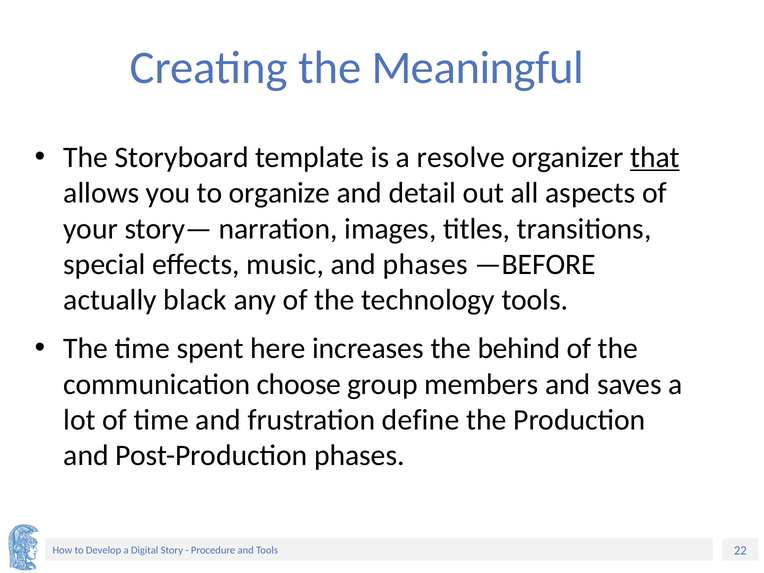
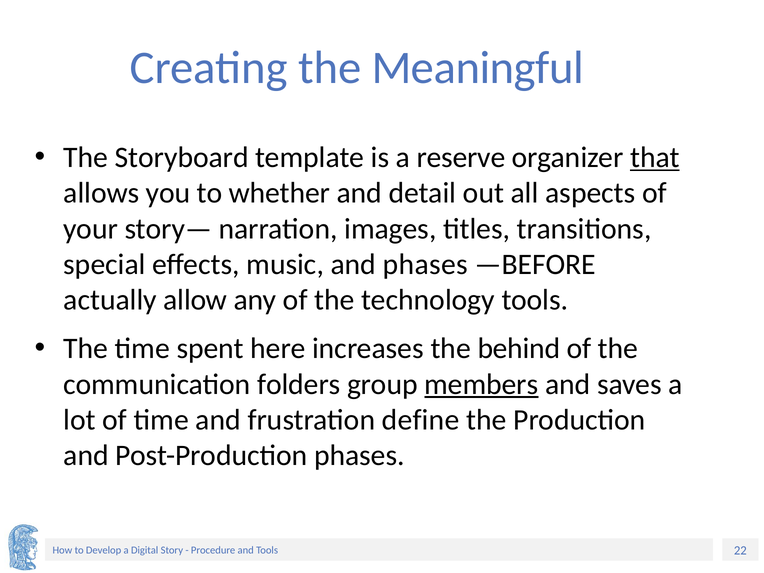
resolve: resolve -> reserve (461, 157)
organize: organize -> whether (280, 193)
black: black -> allow (195, 300)
choose: choose -> folders (299, 384)
members underline: none -> present (481, 384)
